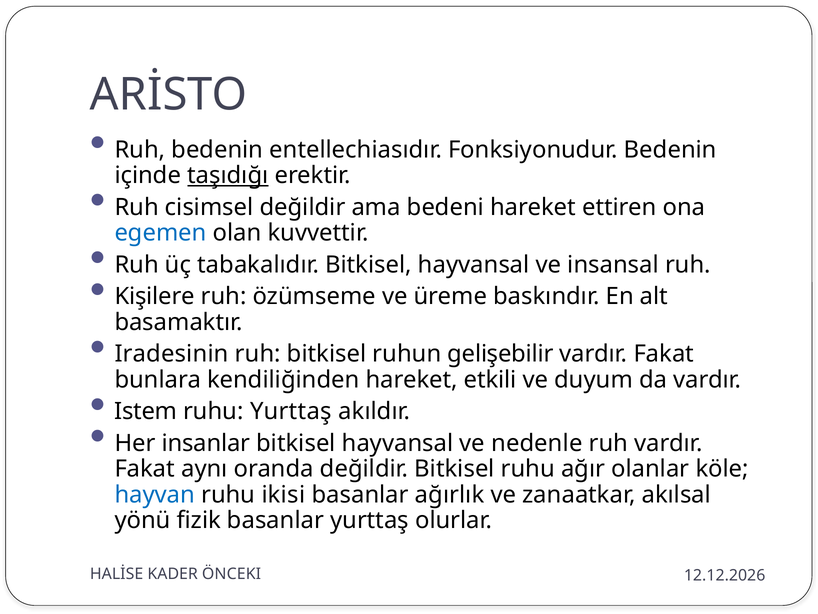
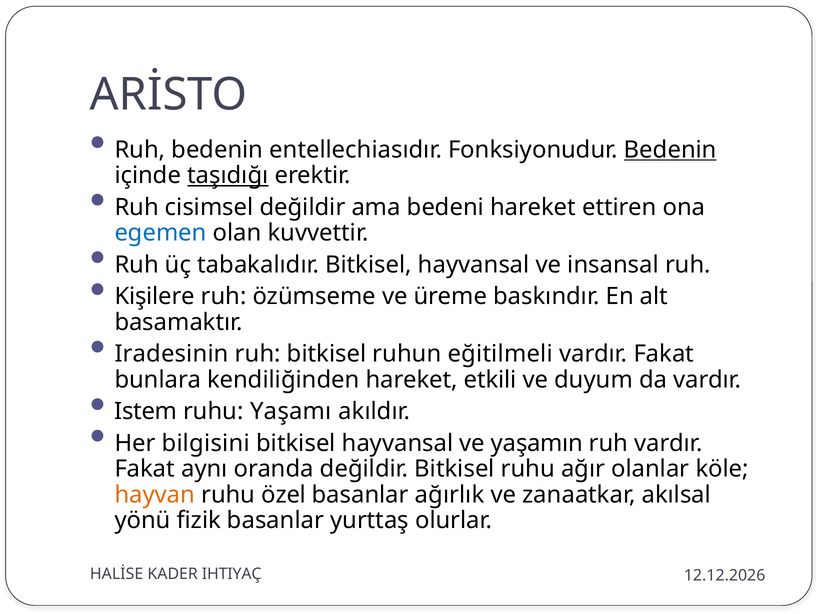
Bedenin underline: none -> present (670, 150)
gelişebilir: gelişebilir -> eğitilmeli (500, 354)
ruhu Yurttaş: Yurttaş -> Yaşamı (291, 411)
insanlar: insanlar -> bilgisini (206, 443)
nedenle: nedenle -> yaşamın (537, 443)
hayvan colour: blue -> orange (155, 494)
ikisi: ikisi -> özel (284, 494)
ÖNCEKI: ÖNCEKI -> IHTIYAÇ (232, 574)
